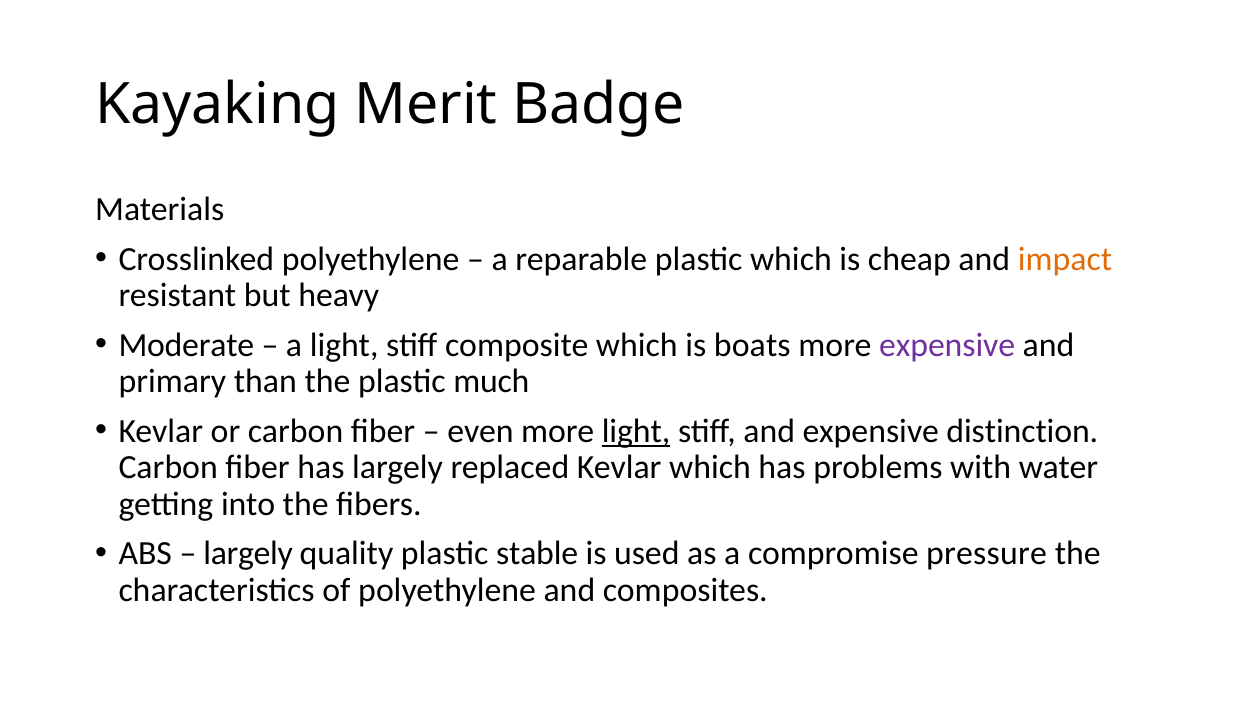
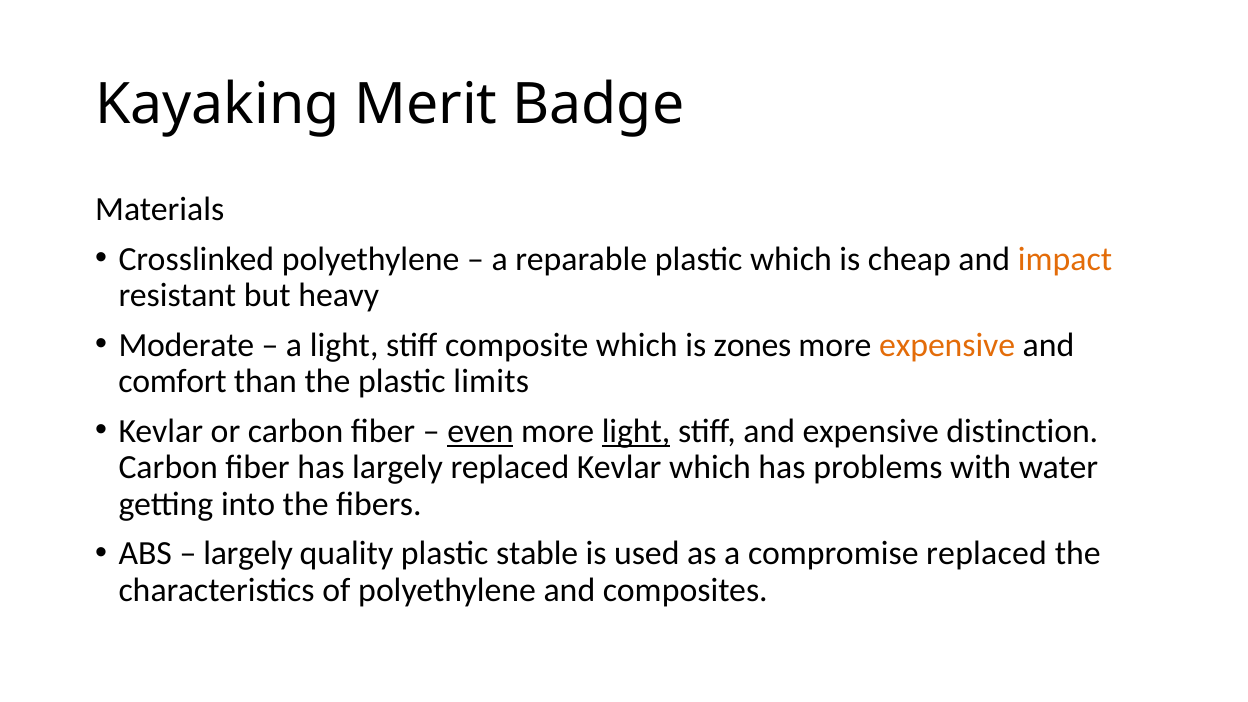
boats: boats -> zones (753, 345)
expensive colour: purple -> orange (947, 345)
primary: primary -> comfort (173, 382)
much: much -> limits (491, 382)
even underline: none -> present (480, 431)
compromise pressure: pressure -> replaced (987, 553)
